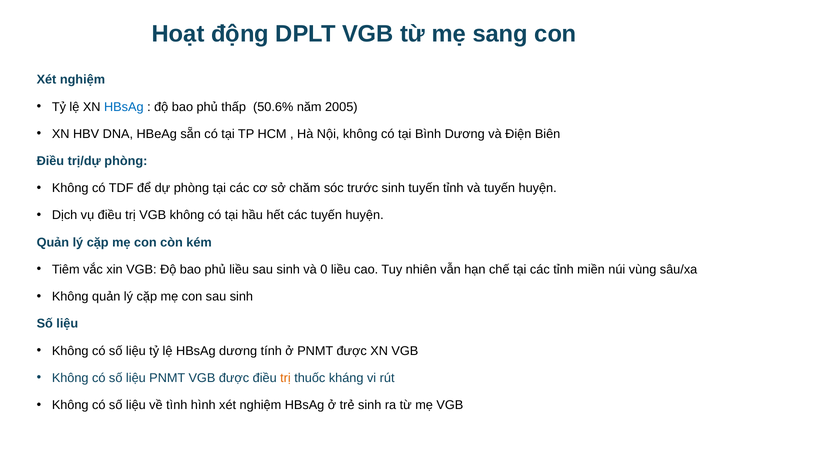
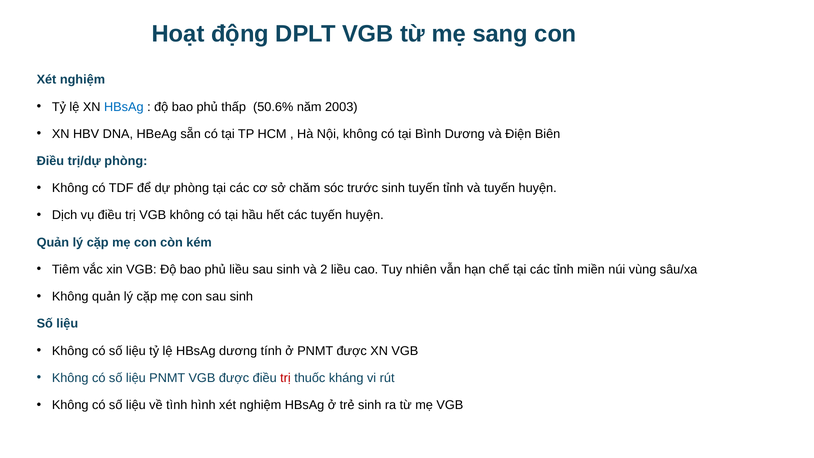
2005: 2005 -> 2003 (341, 107)
0: 0 -> 2 (324, 269)
trị colour: orange -> red (285, 378)
